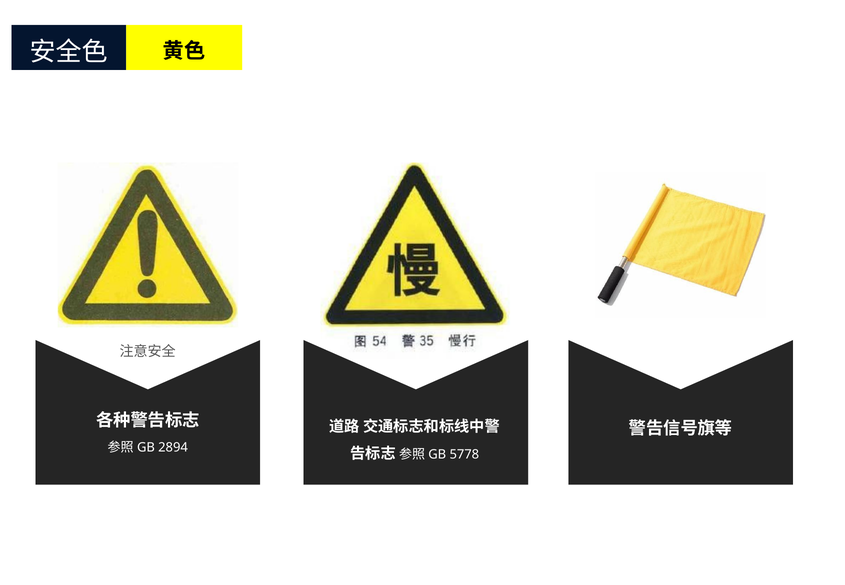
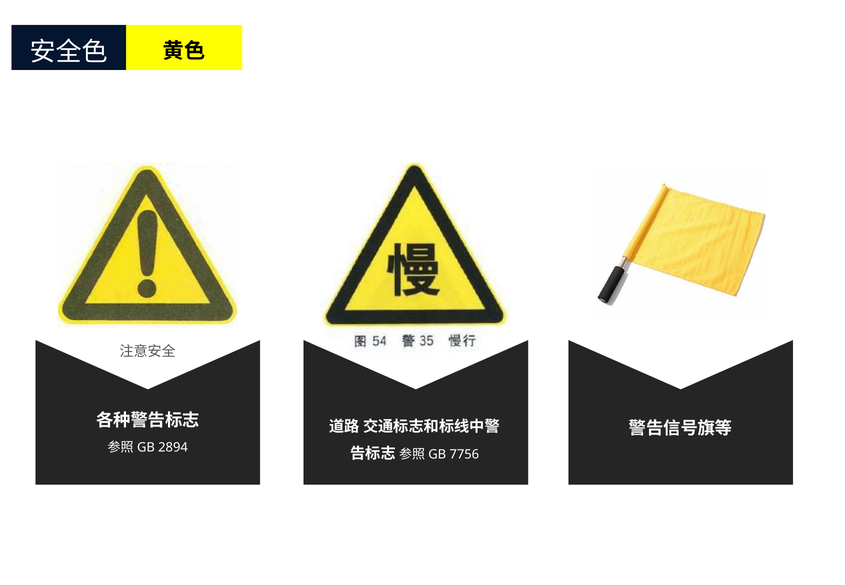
5778: 5778 -> 7756 (464, 454)
